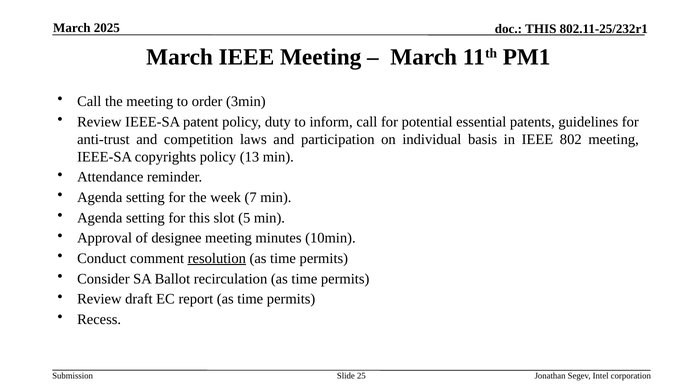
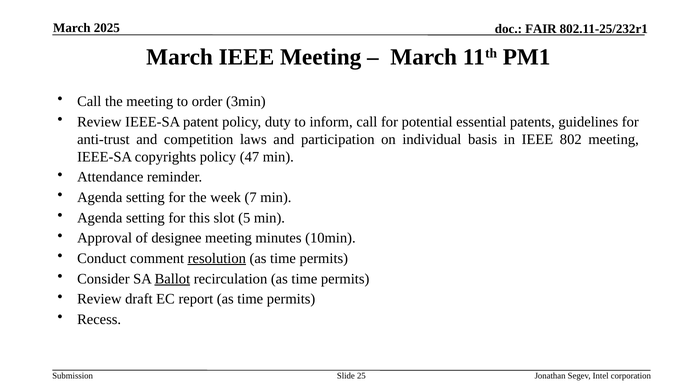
THIS: THIS -> FAIR (541, 29)
13: 13 -> 47 (249, 157)
Ballot underline: none -> present (172, 279)
